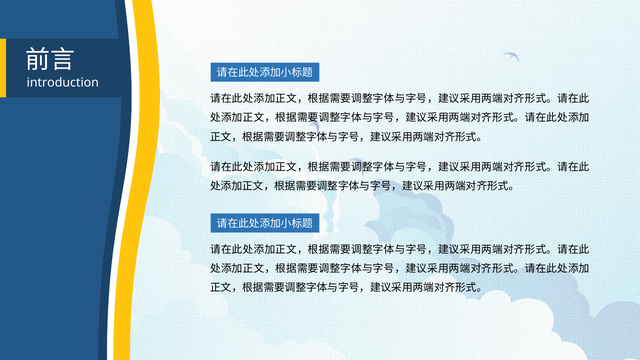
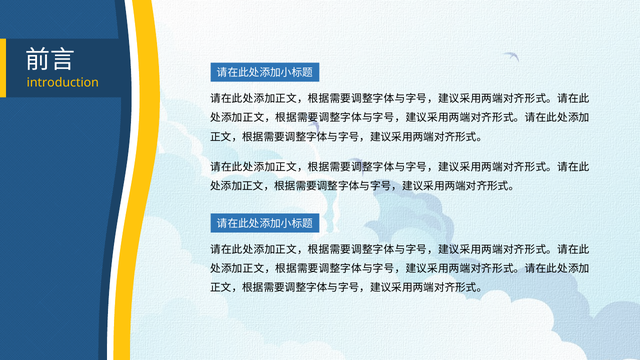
introduction colour: white -> yellow (63, 83)
